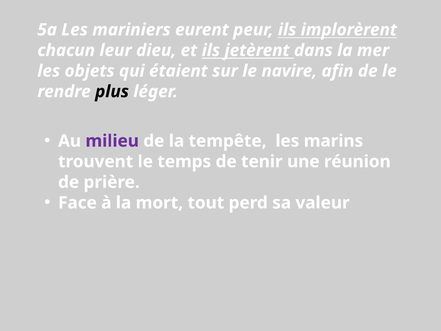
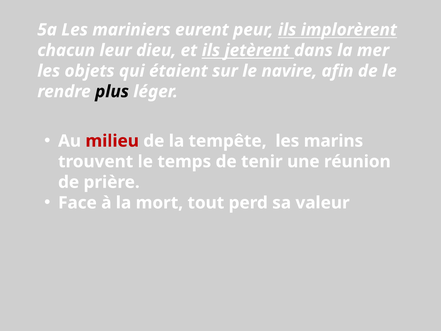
milieu colour: purple -> red (112, 141)
